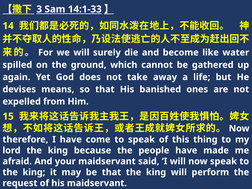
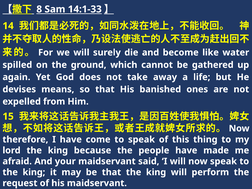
3: 3 -> 8 (39, 9)
